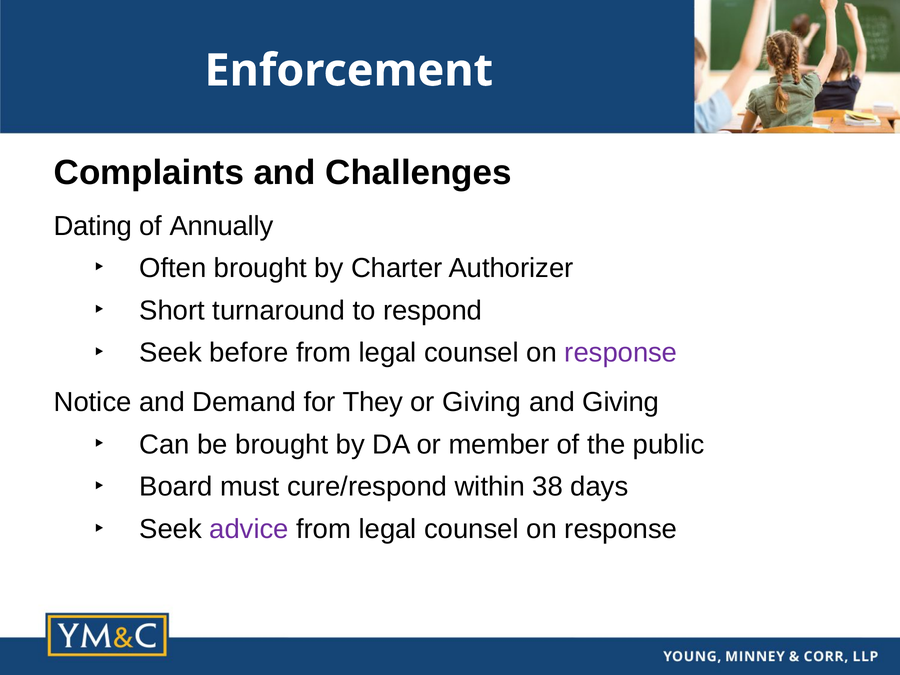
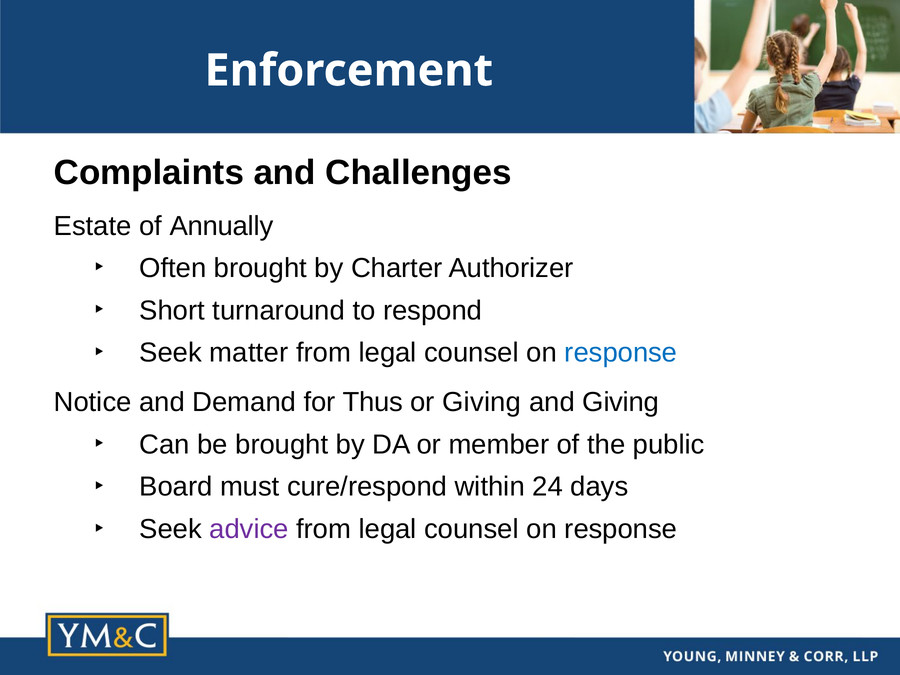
Dating: Dating -> Estate (93, 226)
before: before -> matter (249, 353)
response colour: purple -> blue (621, 353)
They: They -> Thus (373, 402)
38: 38 -> 24 (548, 487)
